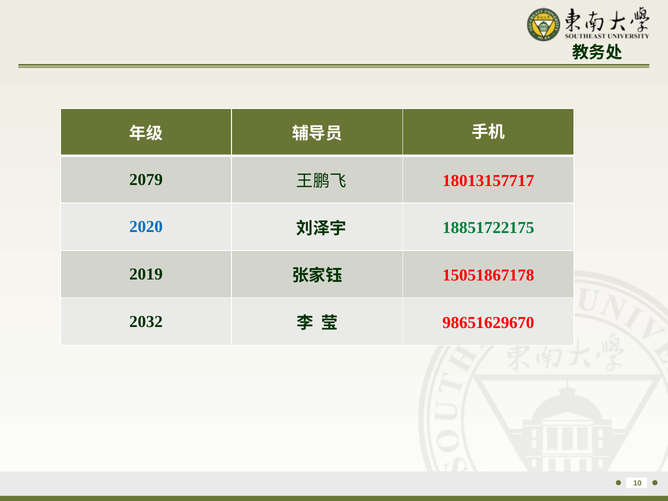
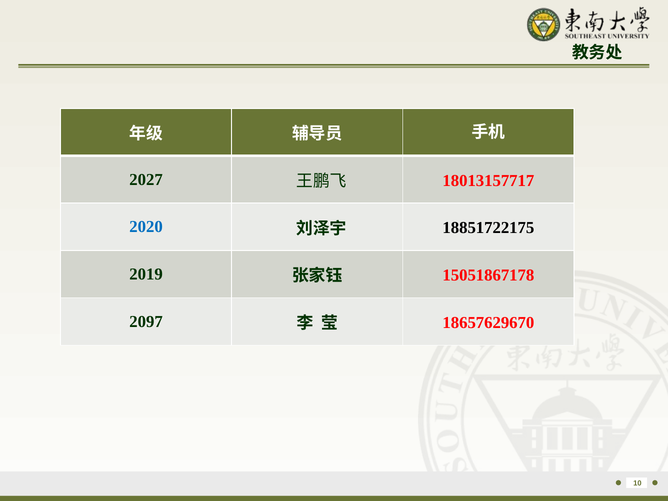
2079: 2079 -> 2027 (146, 180)
18851722175 colour: green -> black (488, 228)
2032: 2032 -> 2097 (146, 322)
98651629670: 98651629670 -> 18657629670 (488, 323)
